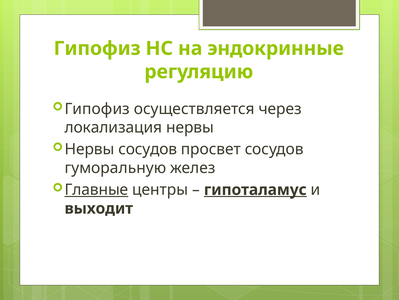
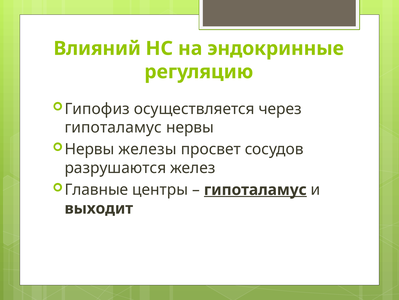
Гипофиз: Гипофиз -> Влияний (97, 48)
локализация: локализация -> гипоталамус (113, 127)
Нервы сосудов: сосудов -> железы (148, 149)
гуморальную: гуморальную -> разрушаются (115, 168)
Главные underline: present -> none (96, 189)
